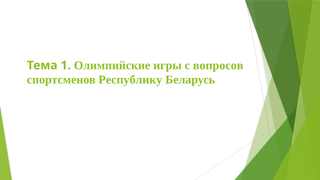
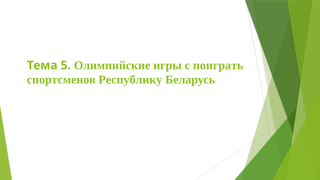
1: 1 -> 5 (66, 65)
вопросов: вопросов -> поиграть (218, 65)
